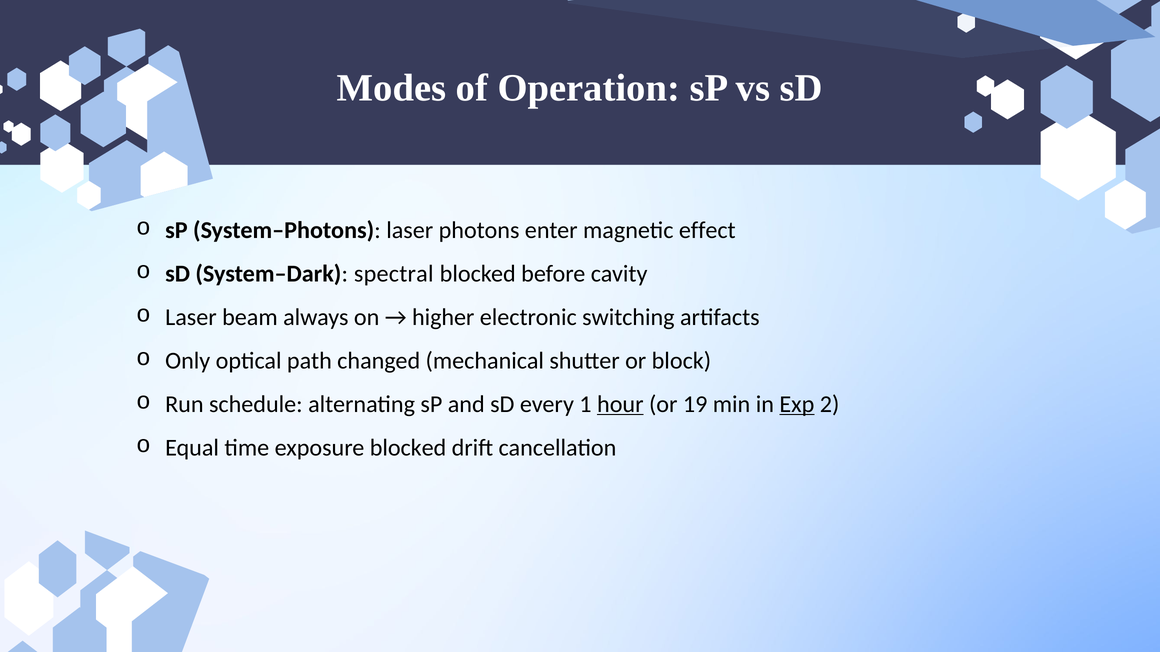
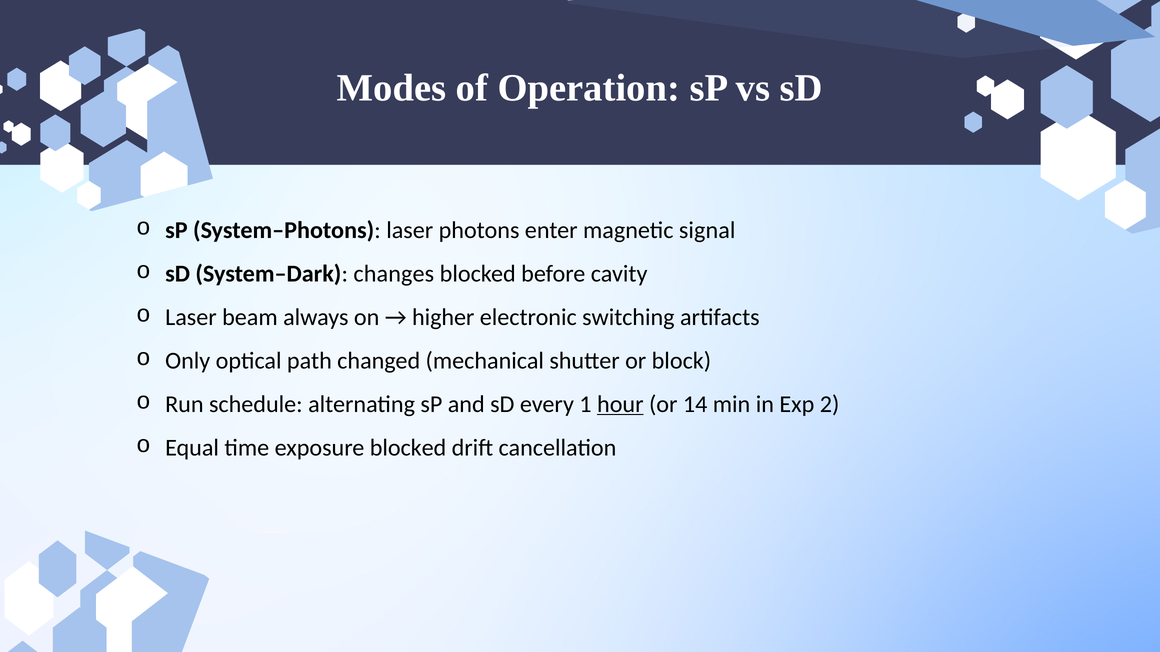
effect: effect -> signal (707, 230)
spectral: spectral -> changes (394, 274)
19: 19 -> 14 (695, 404)
Exp underline: present -> none (797, 404)
